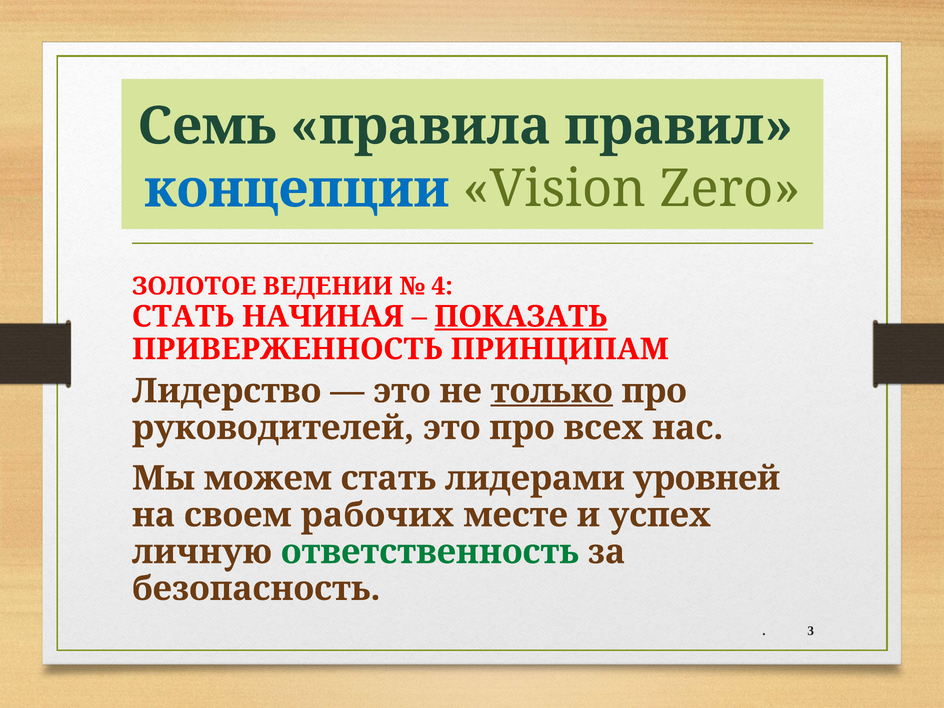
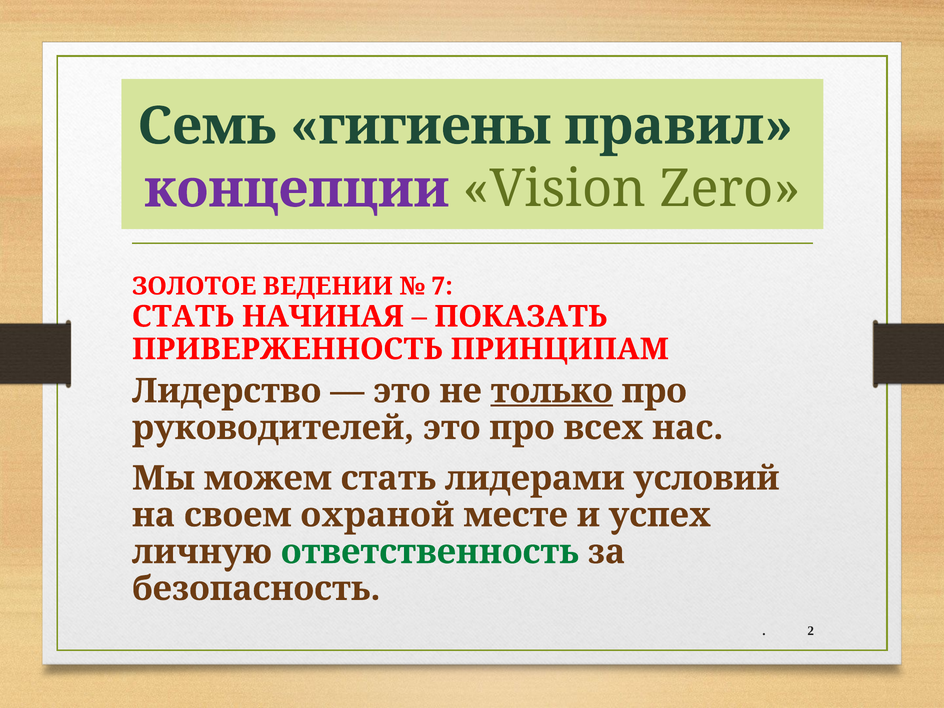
правила: правила -> гигиены (421, 126)
концепции colour: blue -> purple (297, 189)
4: 4 -> 7 (442, 286)
ПОКАЗАТЬ underline: present -> none (521, 317)
уровней: уровней -> условий (706, 478)
рабочих: рабочих -> охраной (377, 515)
3: 3 -> 2 (811, 631)
